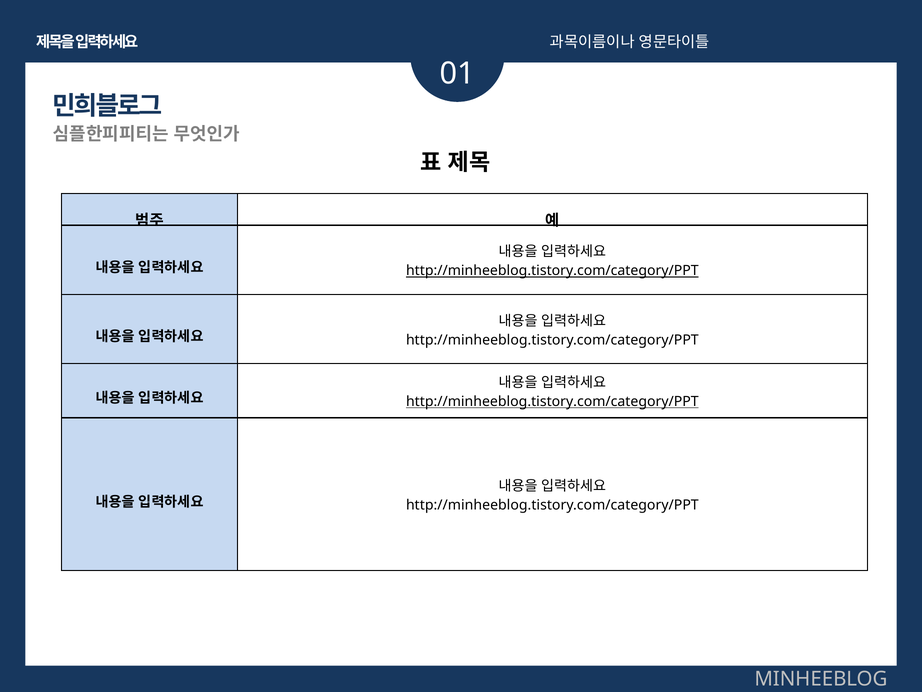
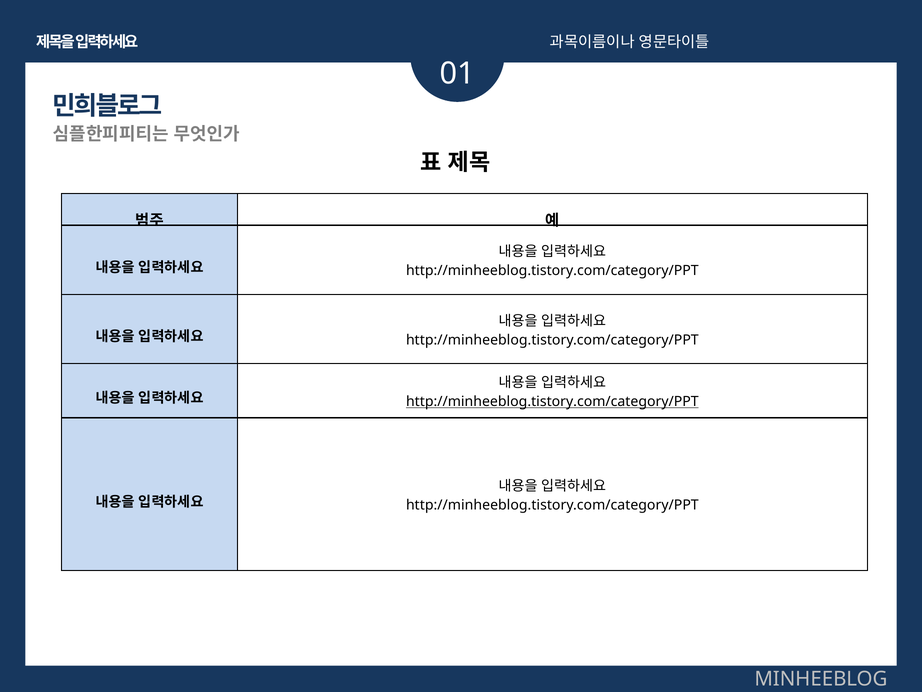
http://minheeblog.tistory.com/category/PPT underline: present -> none (552, 271)
